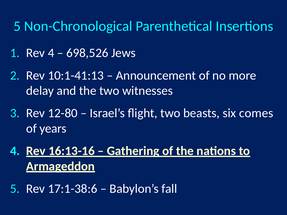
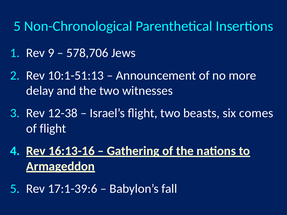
Rev 4: 4 -> 9 (51, 53)
698,526: 698,526 -> 578,706 (87, 53)
10:1-41:13: 10:1-41:13 -> 10:1-51:13 (76, 76)
12-80: 12-80 -> 12-38 (63, 113)
of years: years -> flight (53, 129)
17:1-38:6: 17:1-38:6 -> 17:1-39:6 (73, 189)
